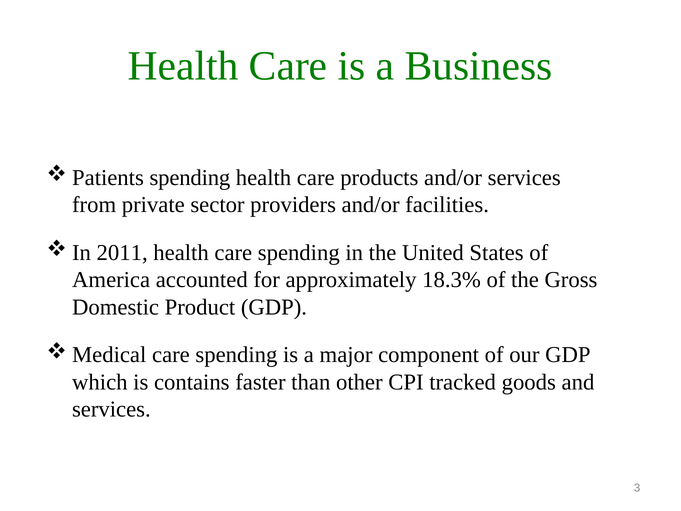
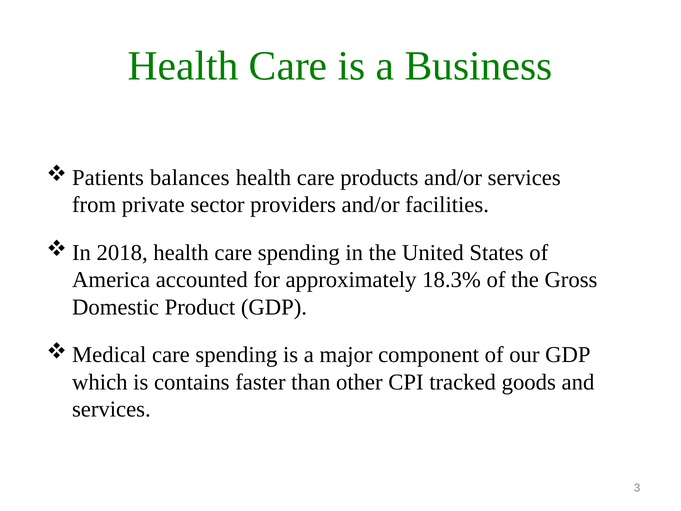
spending: spending -> balances (190, 178)
2011: 2011 -> 2018 (122, 252)
